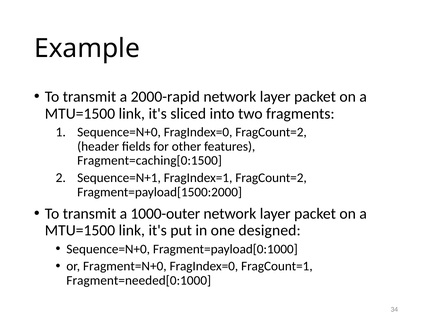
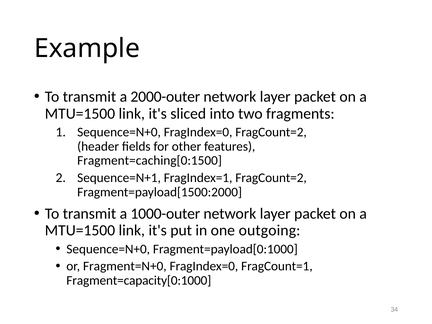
2000-rapid: 2000-rapid -> 2000-outer (165, 97)
designed: designed -> outgoing (270, 230)
Fragment=needed[0:1000: Fragment=needed[0:1000 -> Fragment=capacity[0:1000 (139, 281)
